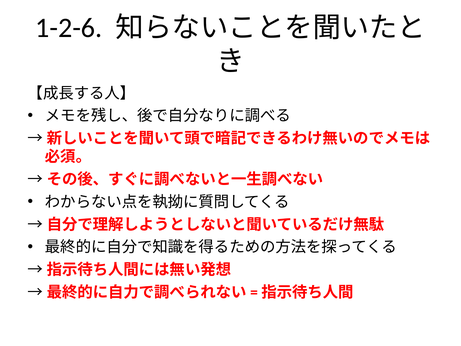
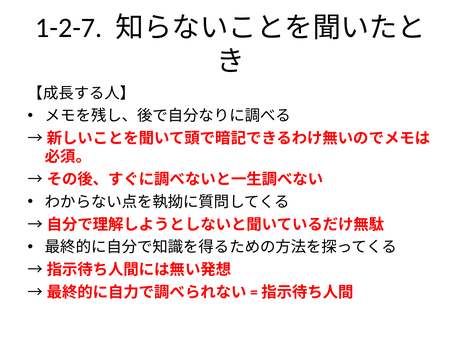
1-2-6: 1-2-6 -> 1-2-7 (69, 28)
